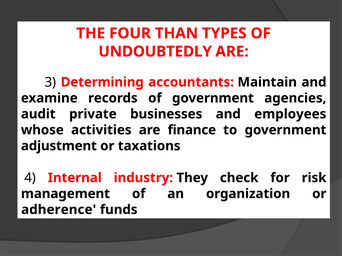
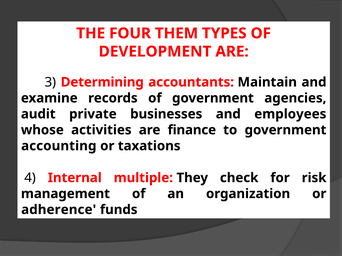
THAN: THAN -> THEM (177, 33)
UNDOUBTEDLY: UNDOUBTEDLY -> DEVELOPMENT (155, 52)
adjustment: adjustment -> accounting (59, 146)
industry: industry -> multiple (143, 178)
